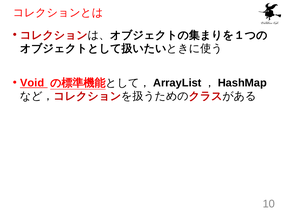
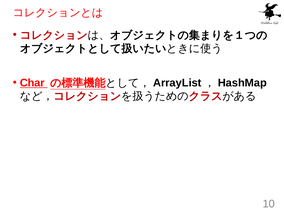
Void: Void -> Char (32, 83)
